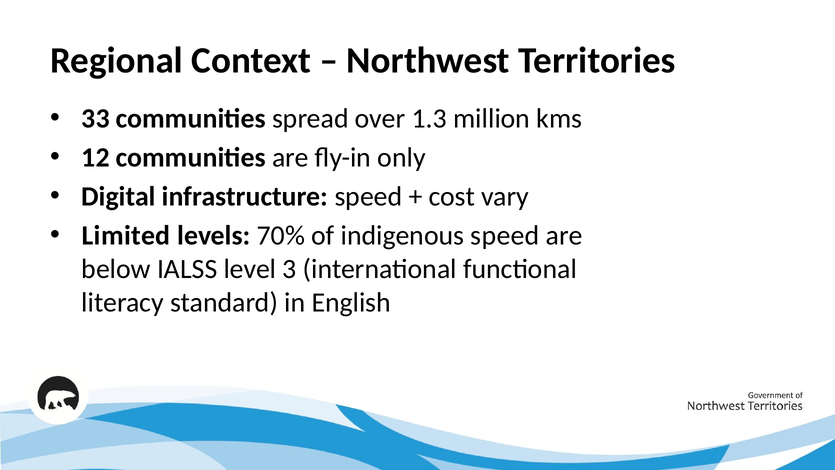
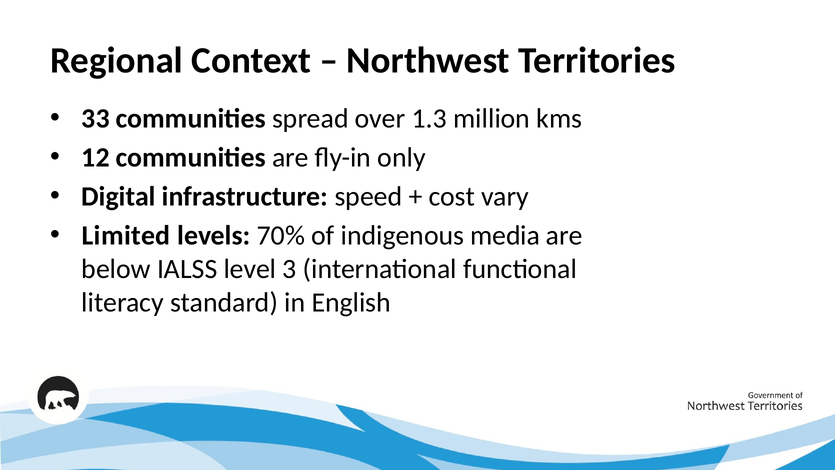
indigenous speed: speed -> media (505, 235)
